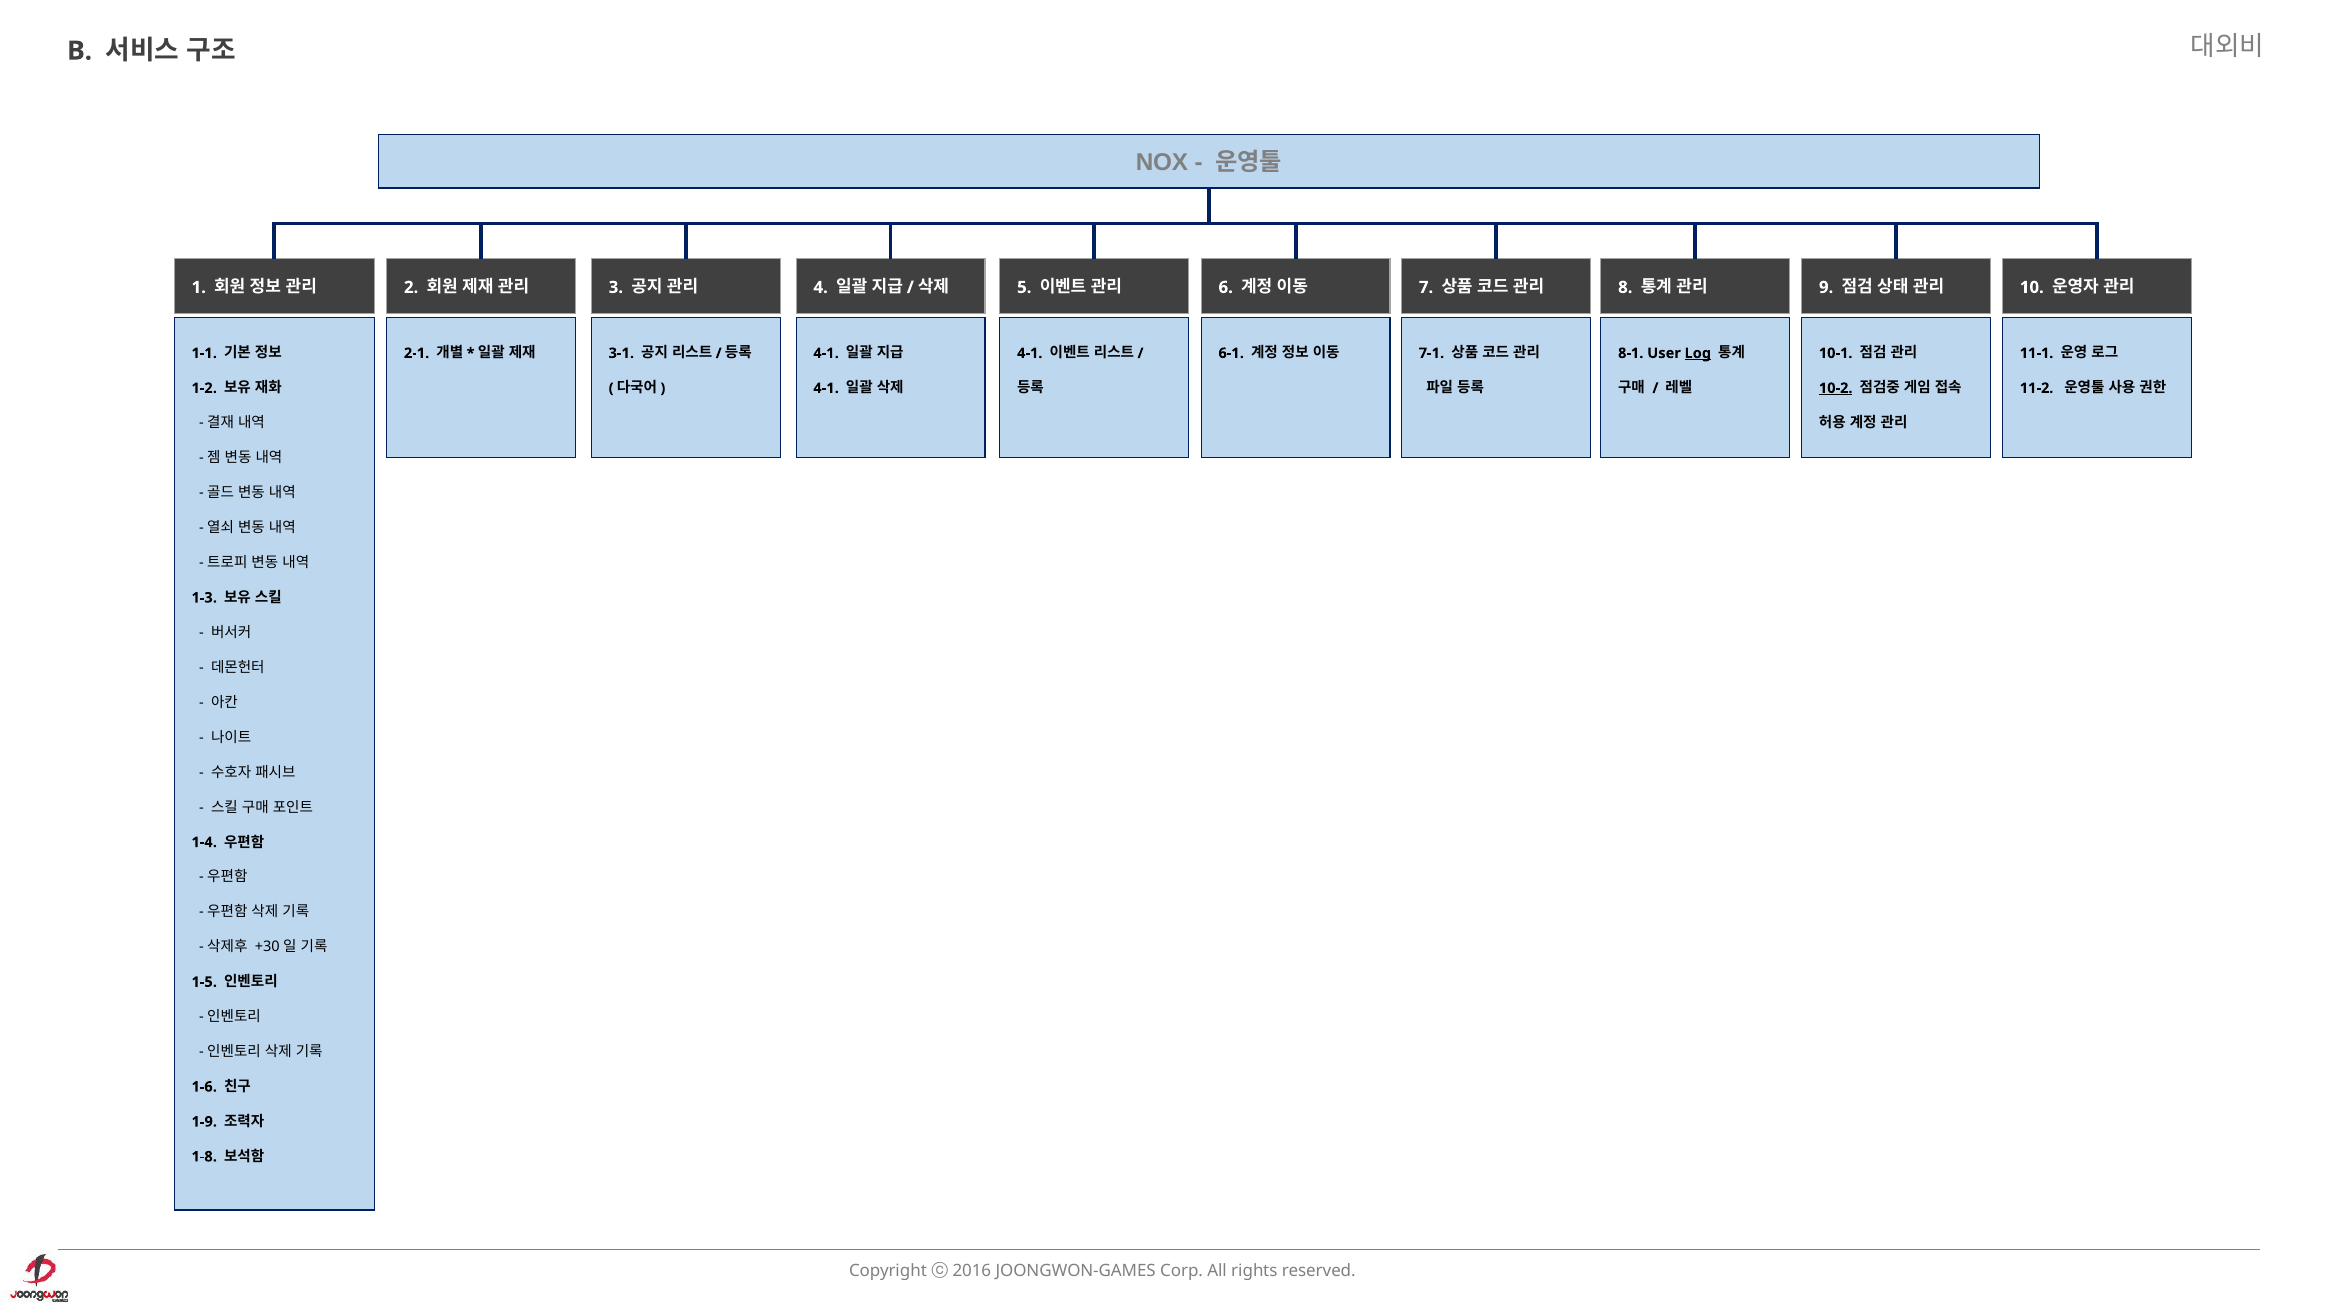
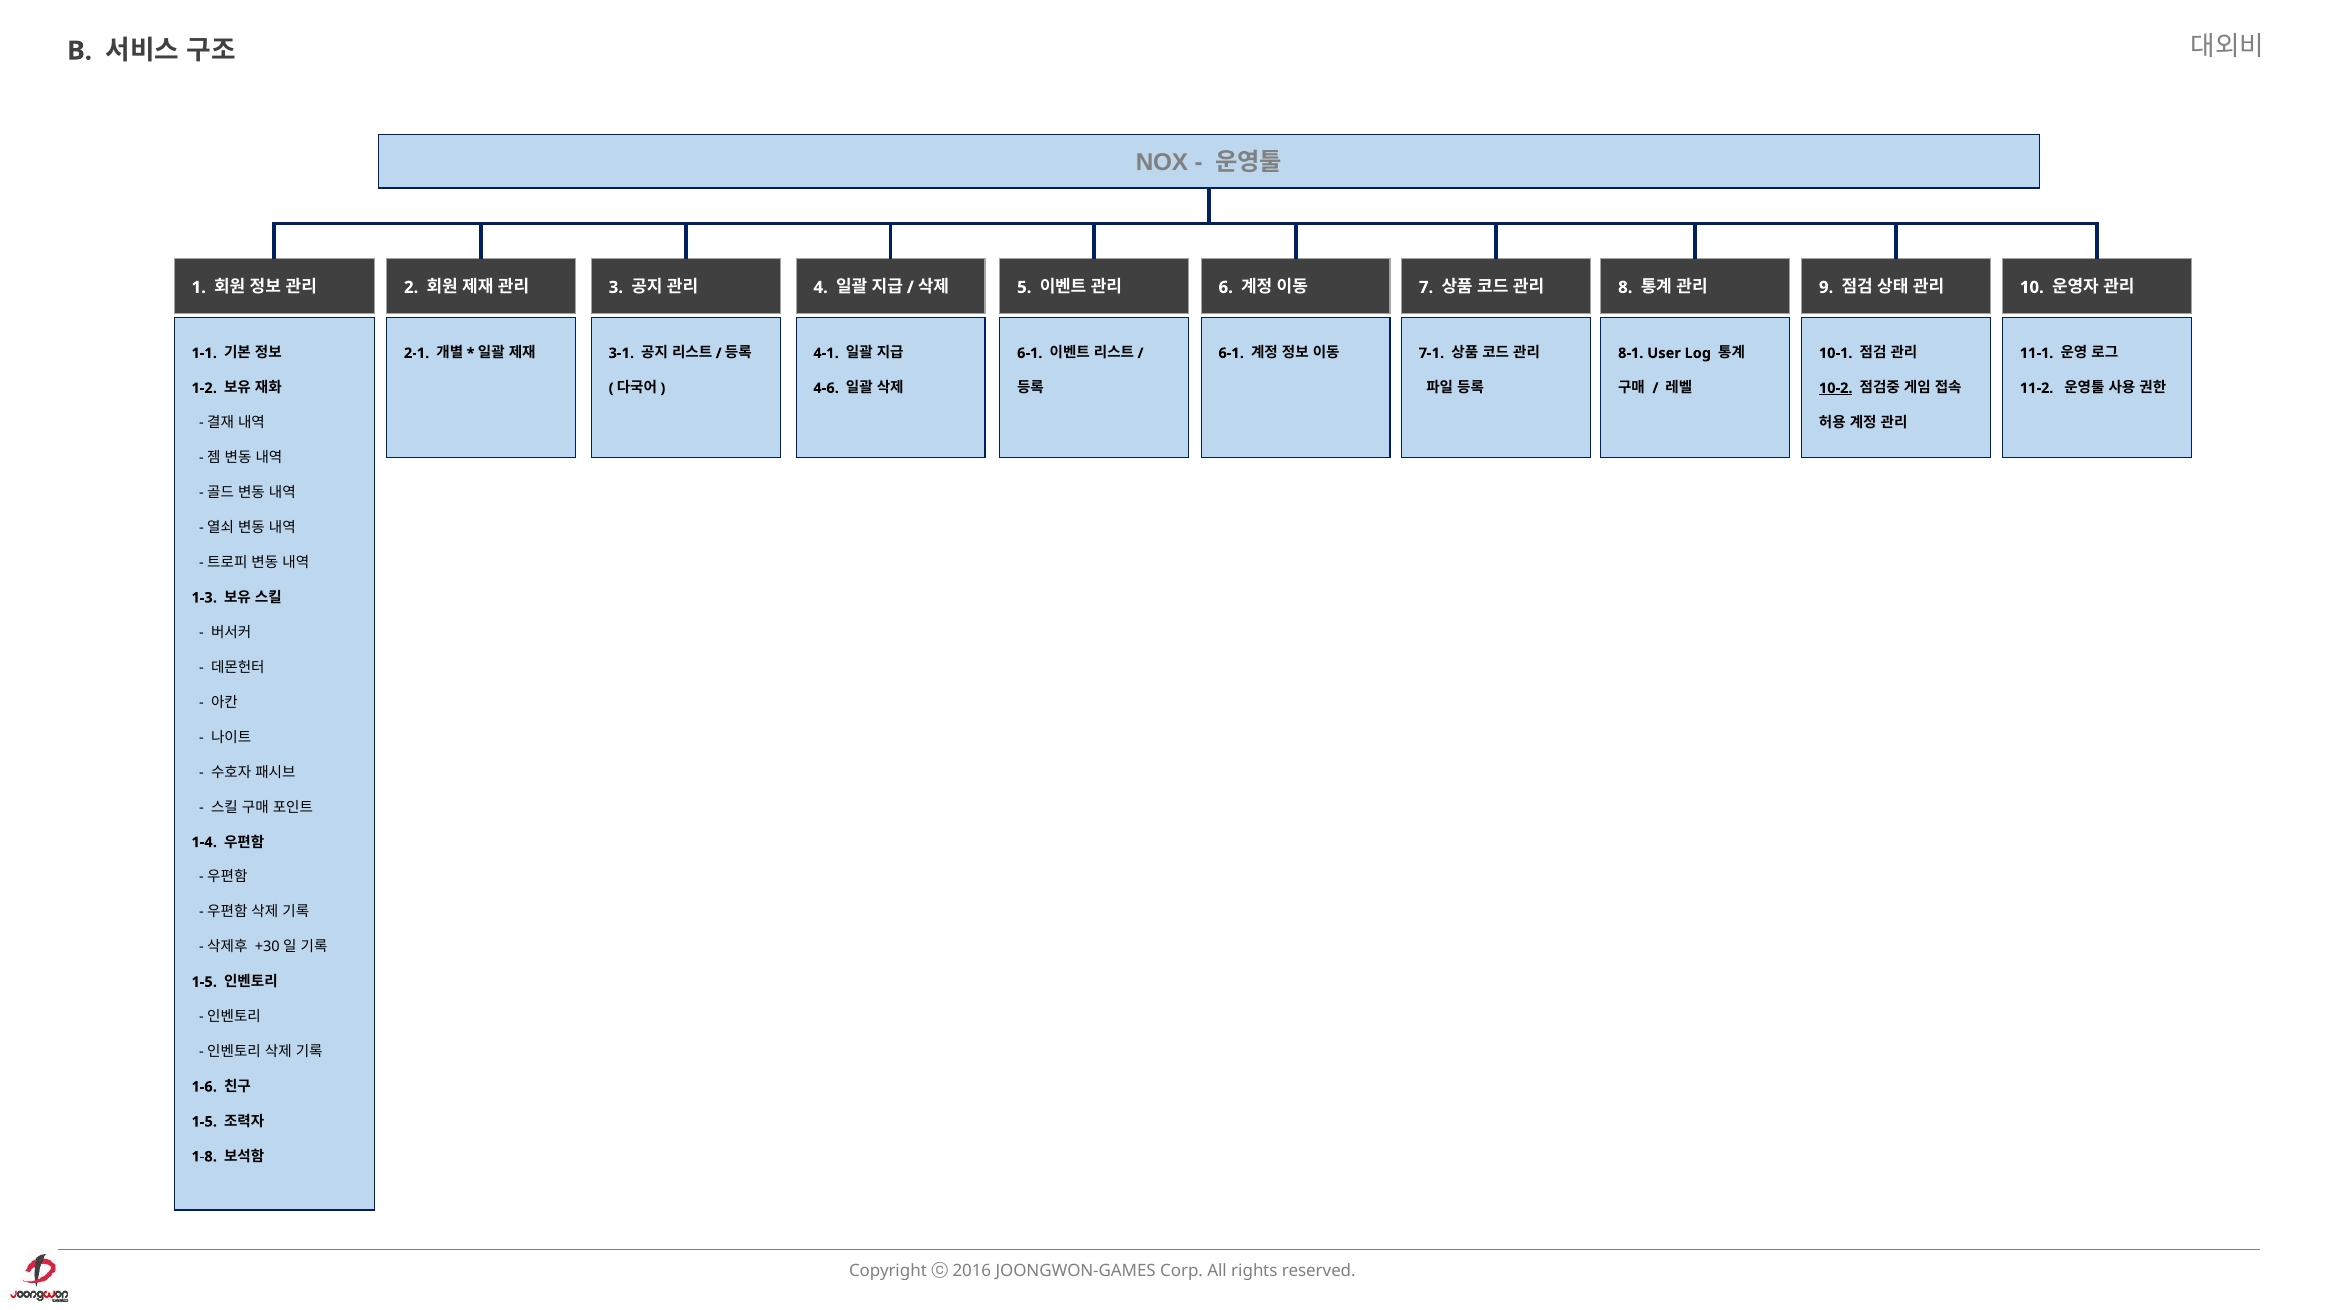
4-1: 4-1 -> 6-1 (1030, 353)
Log underline: present -> none (1698, 353)
4-1: 4-1 -> 4-6 (826, 388)
1-9: 1-9 -> 1-5 (204, 1122)
